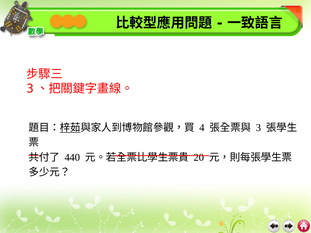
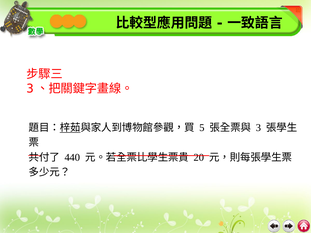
4: 4 -> 5 (202, 128)
